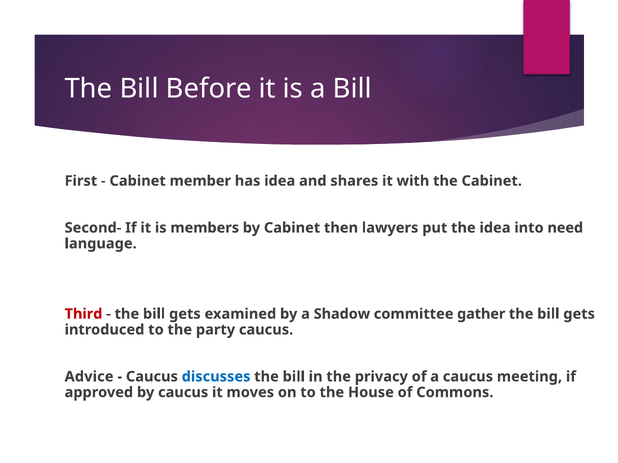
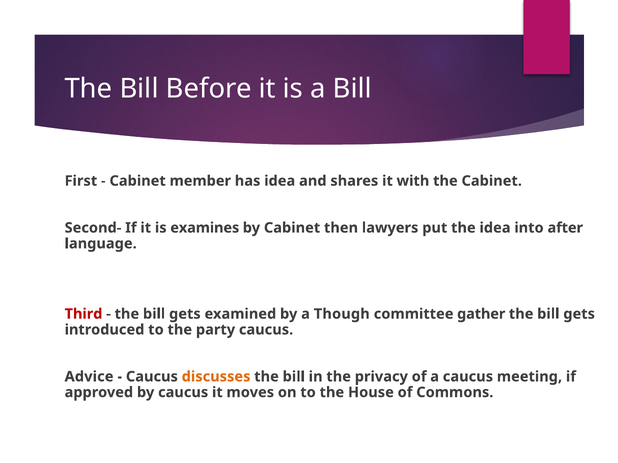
members: members -> examines (205, 228)
need: need -> after (565, 228)
Shadow: Shadow -> Though (342, 314)
discusses colour: blue -> orange (216, 377)
